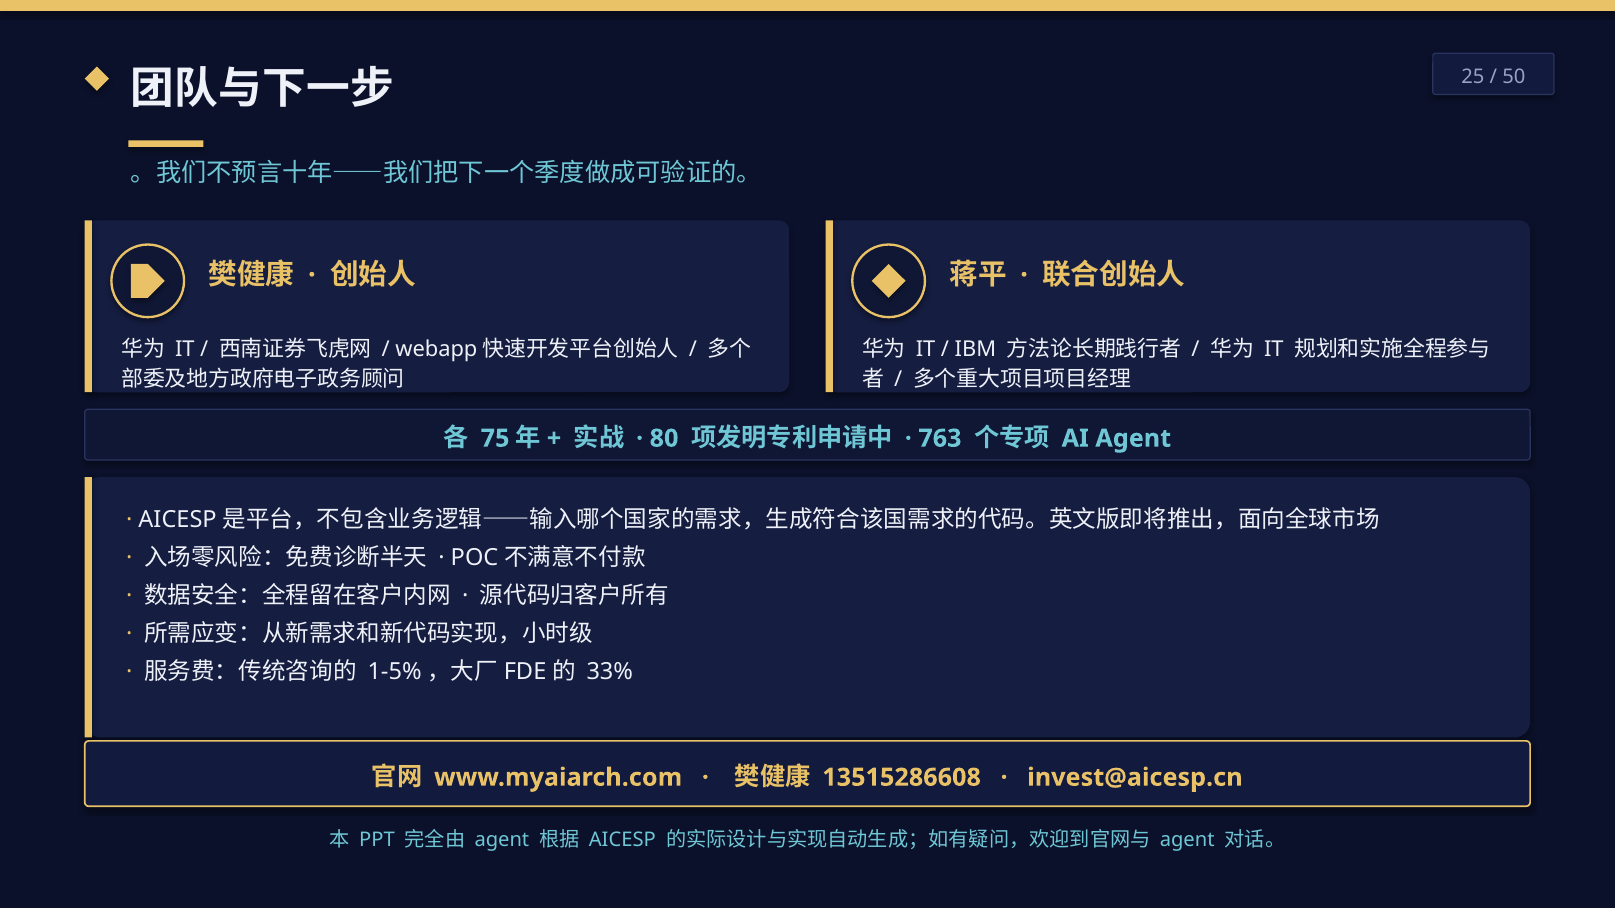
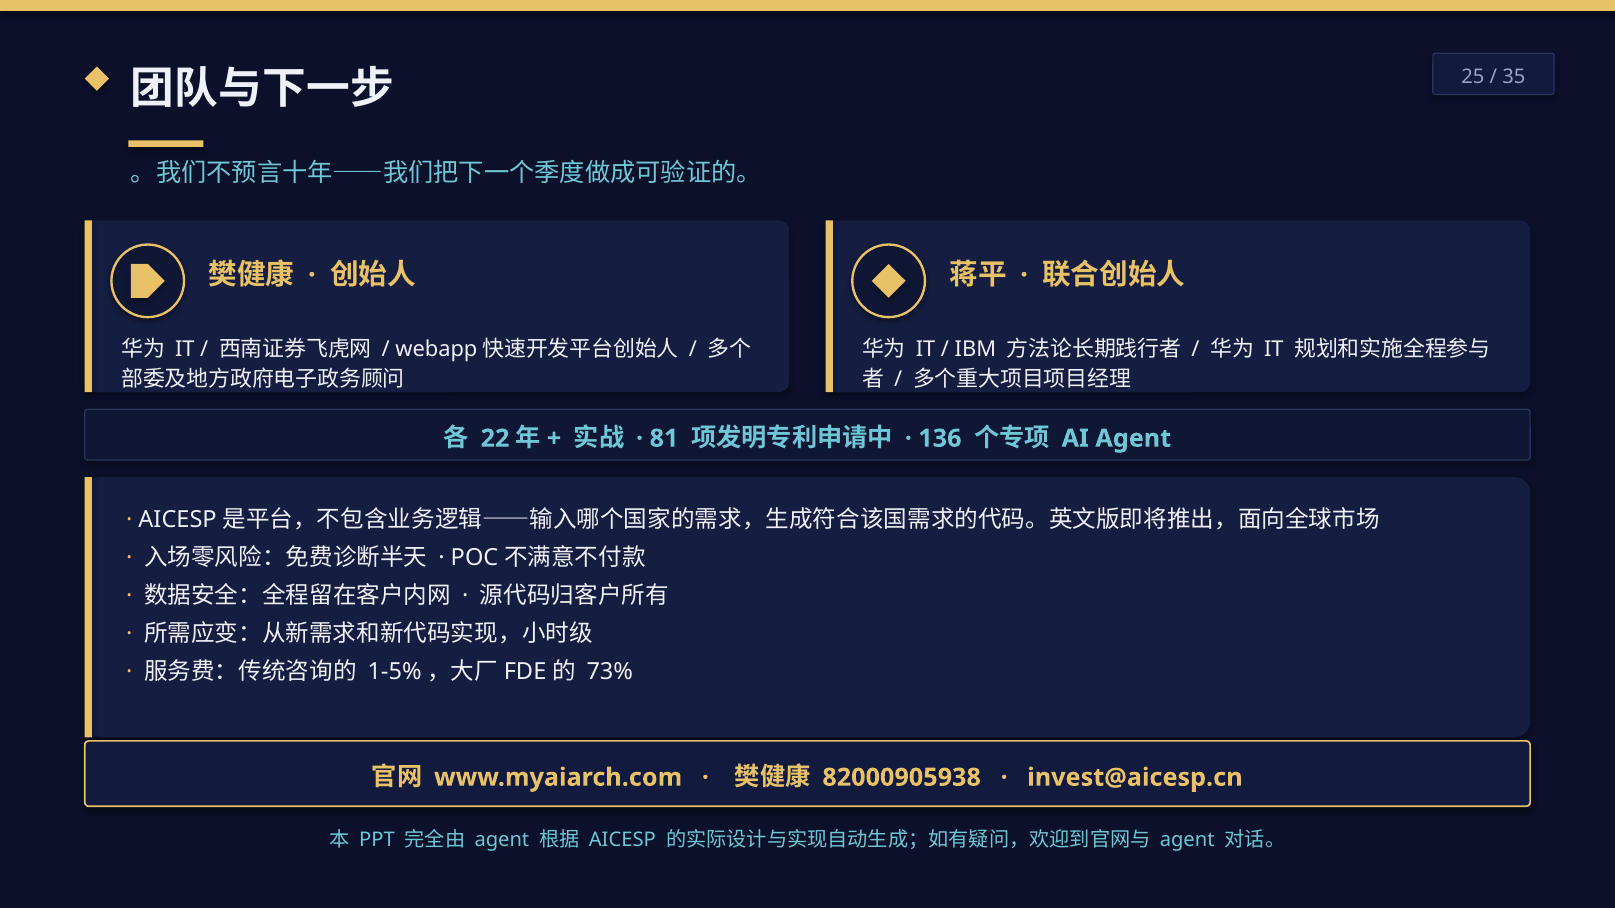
50: 50 -> 35 (1514, 77)
75: 75 -> 22 (495, 439)
80: 80 -> 81 (664, 439)
763: 763 -> 136 (940, 439)
33%: 33% -> 73% (610, 672)
13515286608: 13515286608 -> 82000905938 (902, 778)
